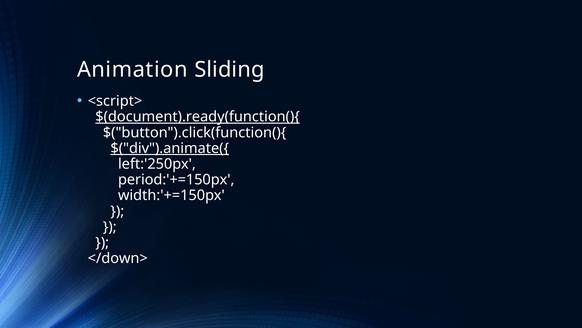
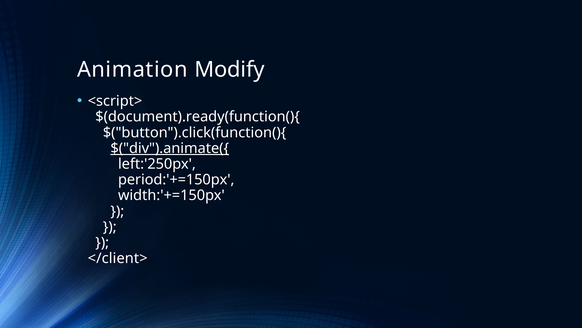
Sliding: Sliding -> Modify (230, 70)
$(document).ready(function(){ underline: present -> none (198, 117)
</down>: </down> -> </client> (118, 258)
